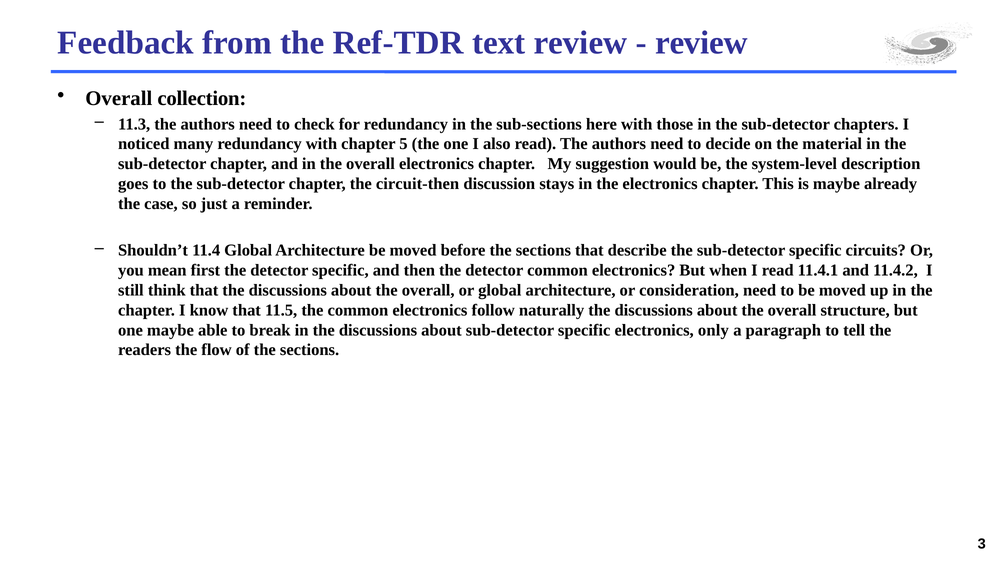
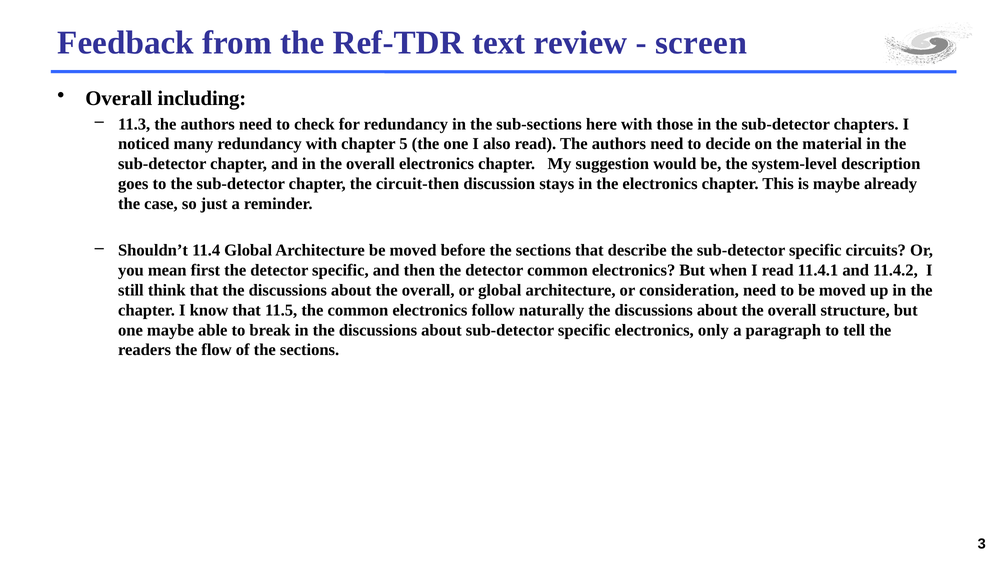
review: review -> screen (701, 43)
collection: collection -> including (202, 99)
